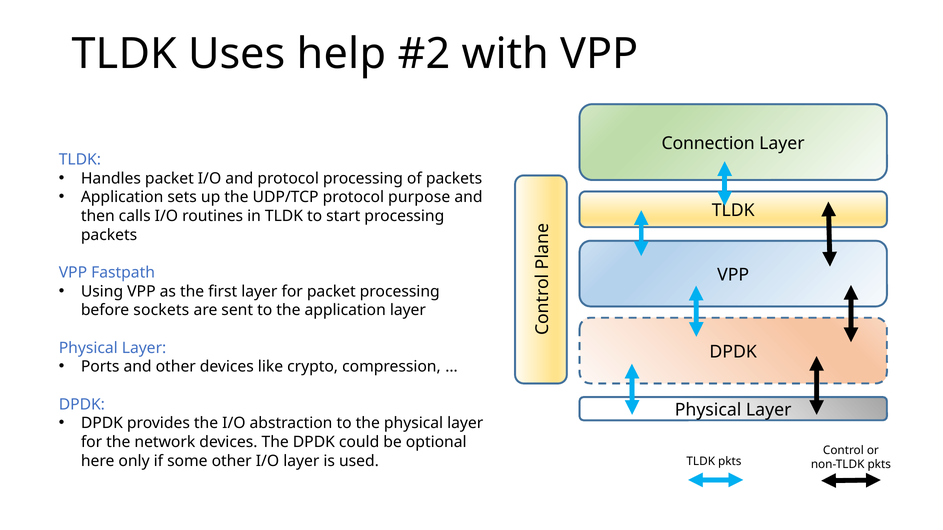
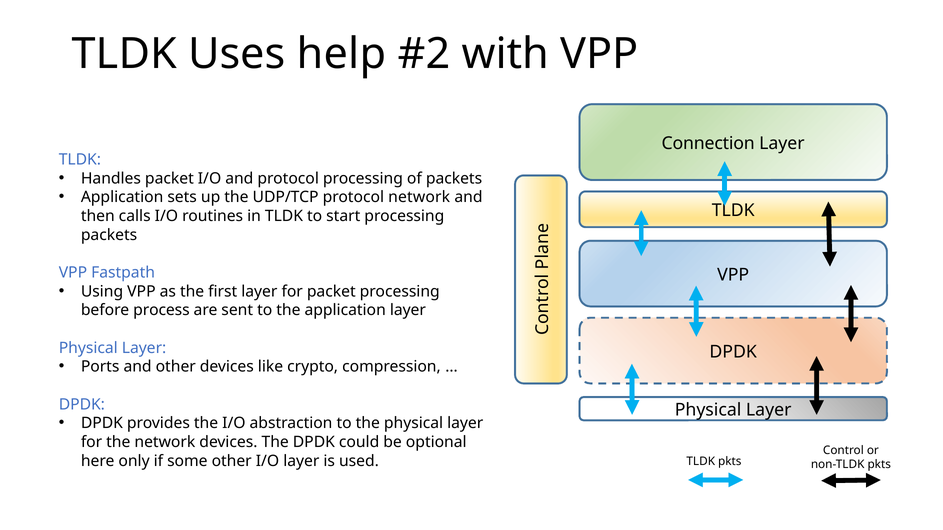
protocol purpose: purpose -> network (419, 197)
sockets: sockets -> process (161, 310)
